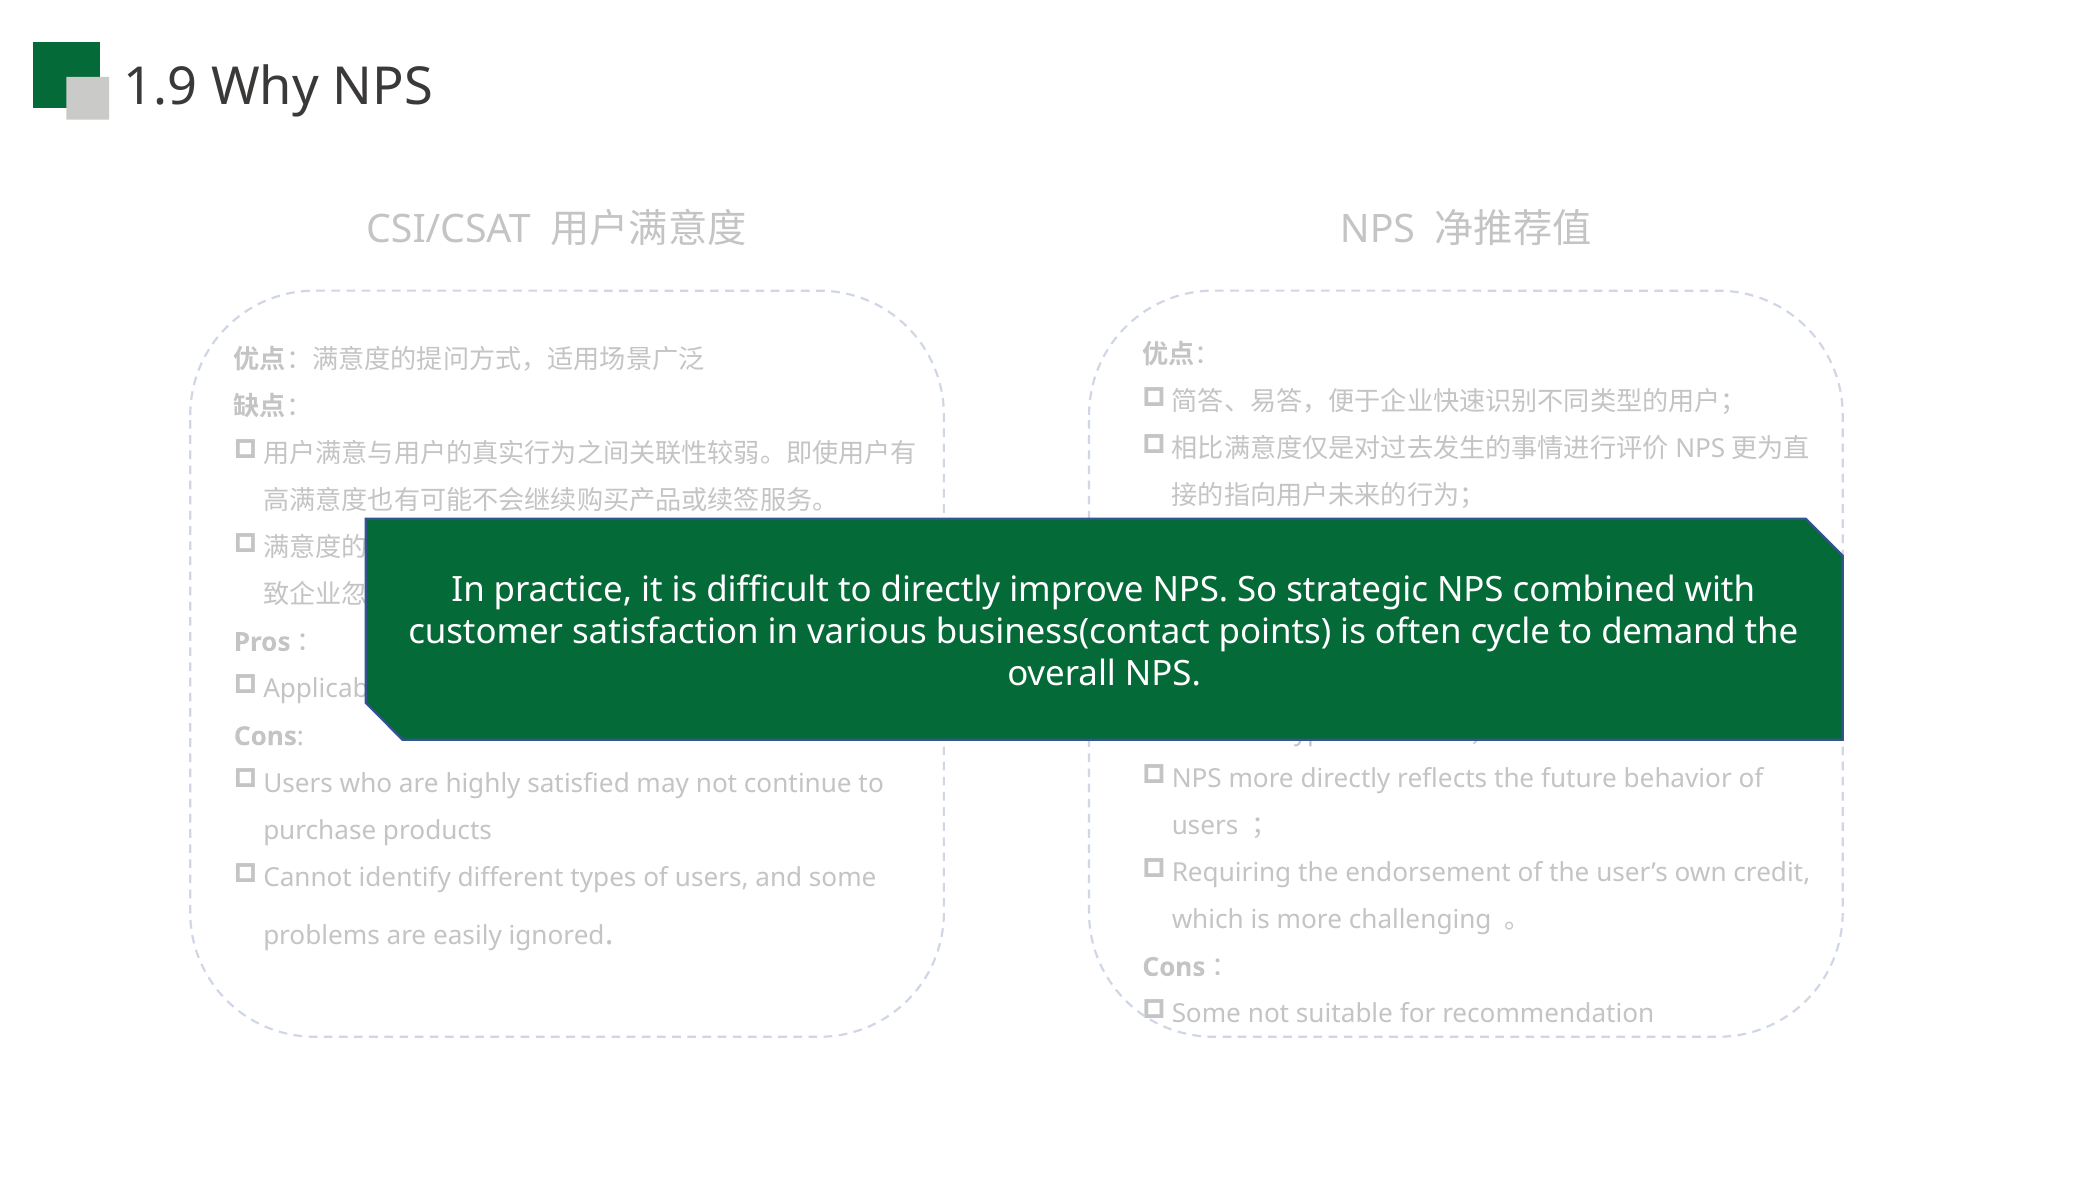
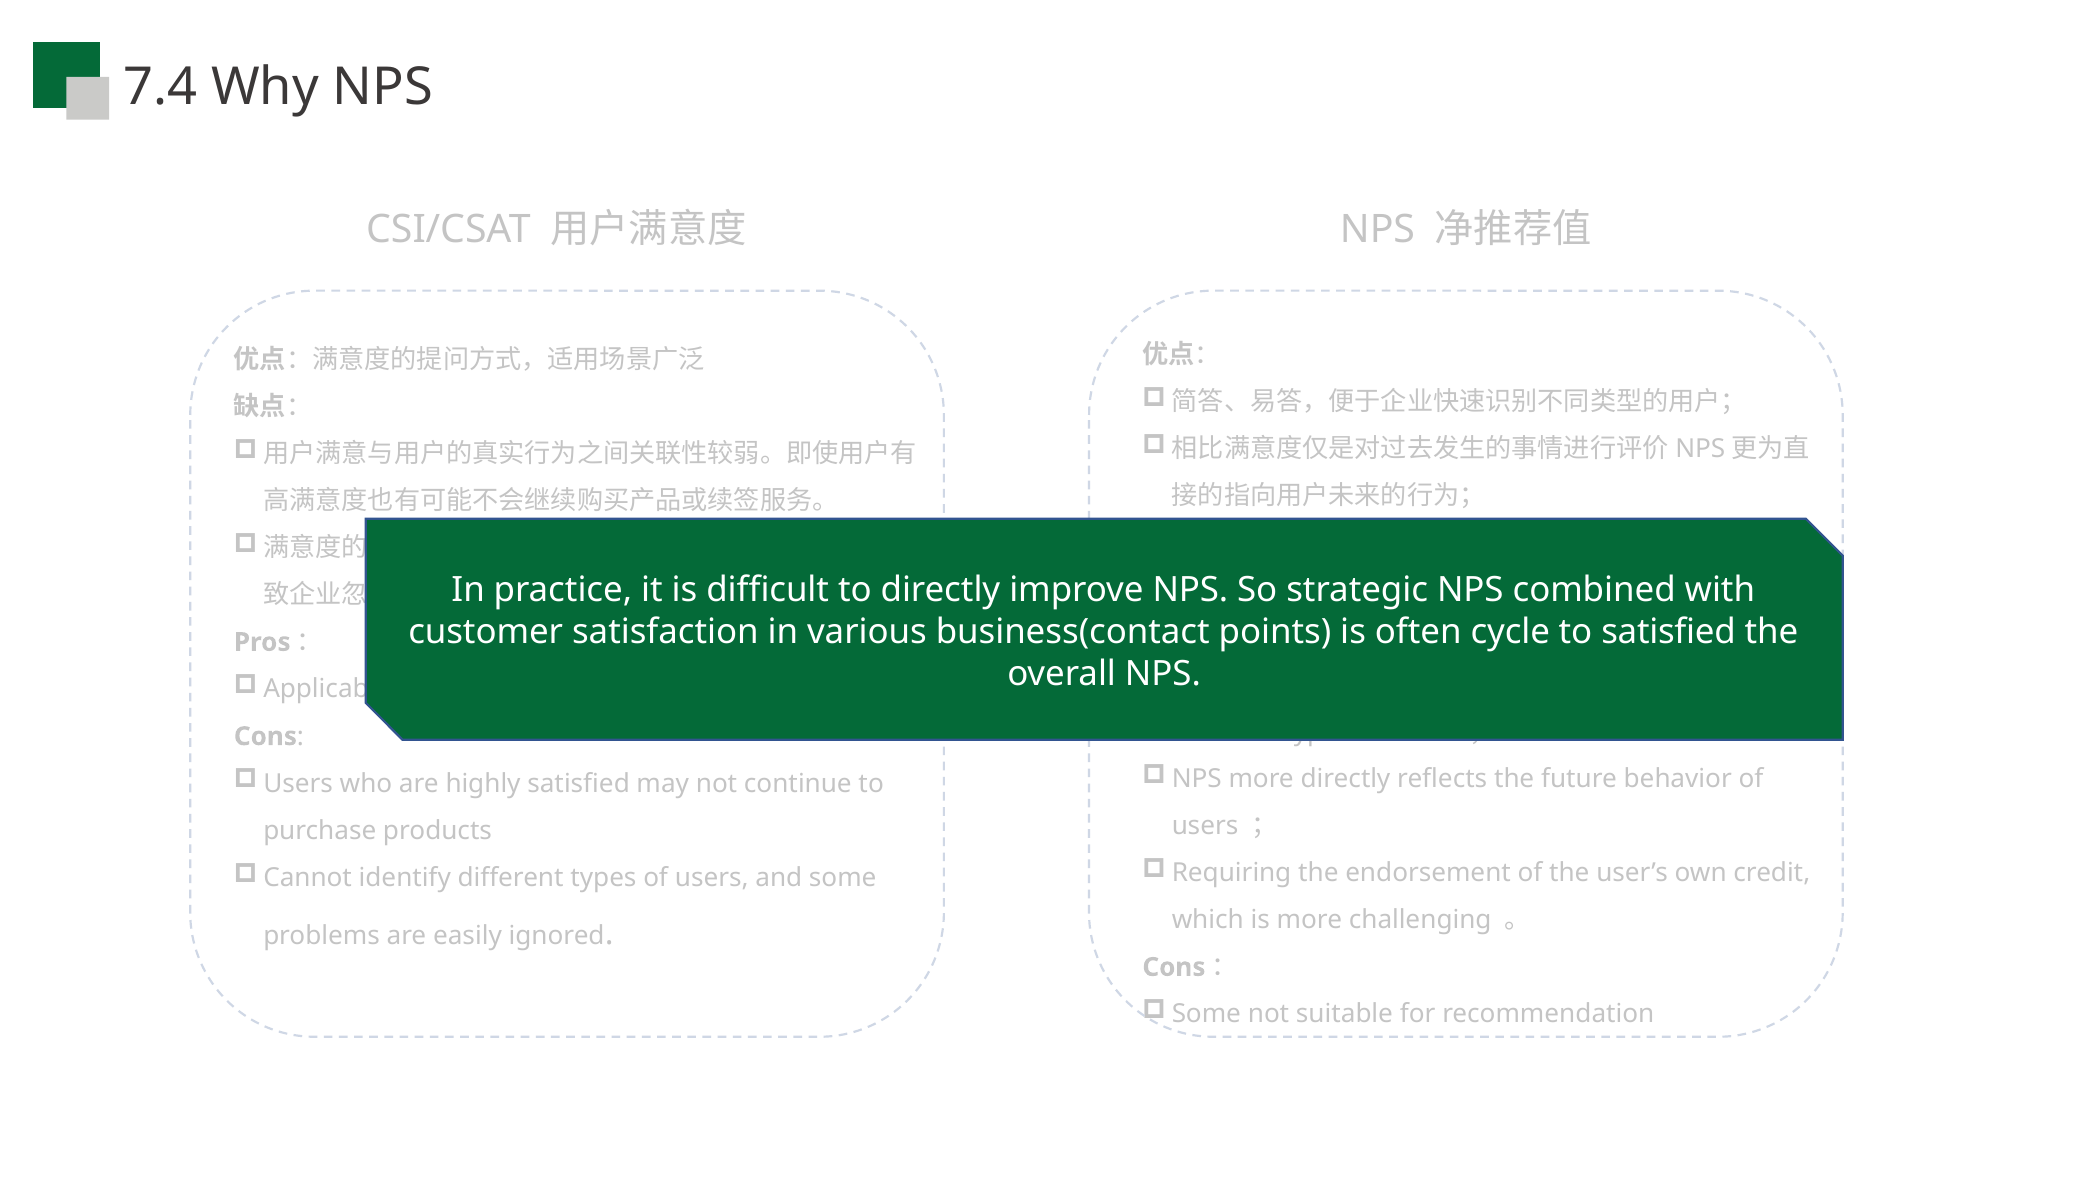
1.9: 1.9 -> 7.4 (161, 88)
to demand: demand -> satisfied (1669, 632)
